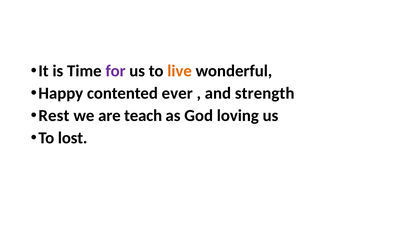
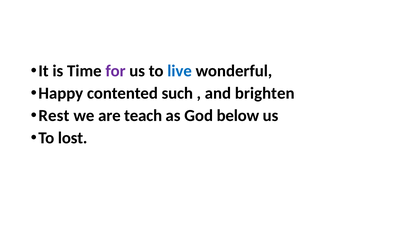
live colour: orange -> blue (180, 71)
ever: ever -> such (177, 93)
strength: strength -> brighten (265, 93)
loving: loving -> below (238, 116)
